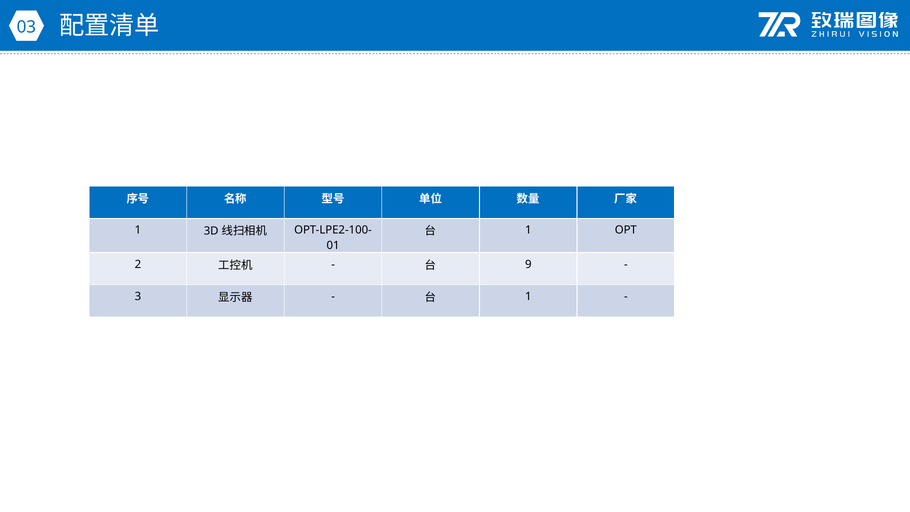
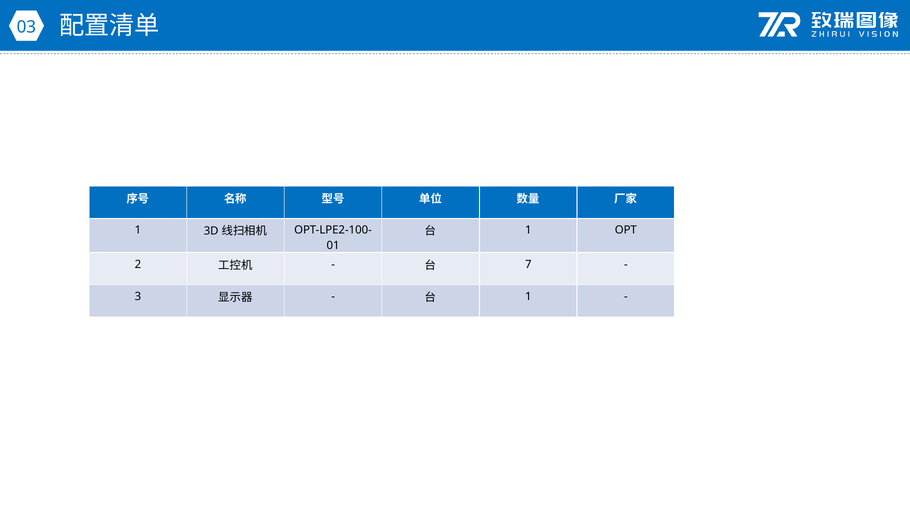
9: 9 -> 7 (528, 264)
